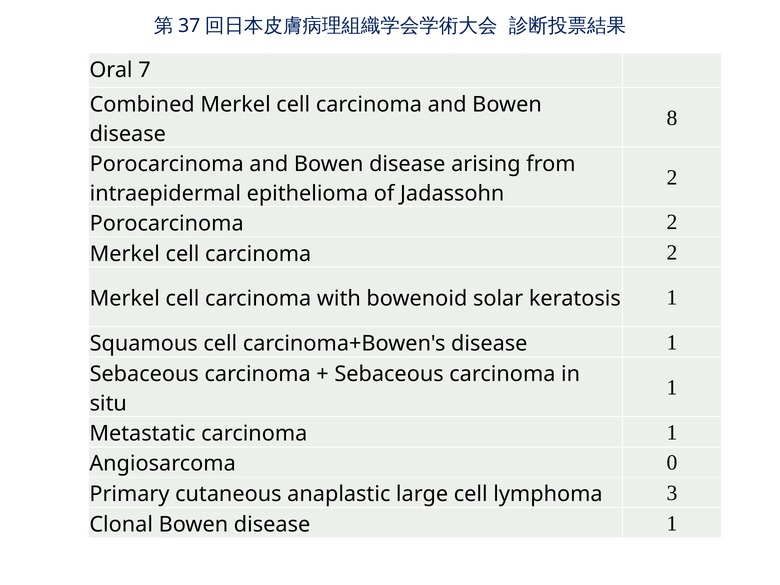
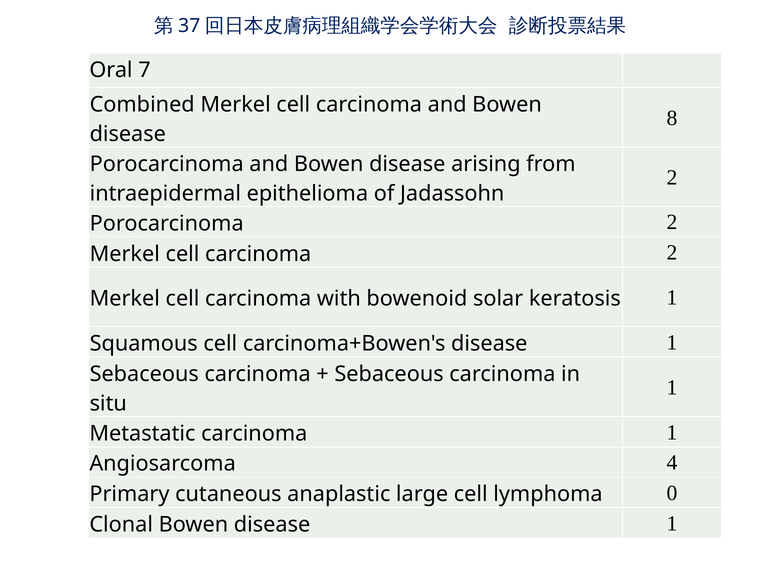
0: 0 -> 4 (672, 463)
3: 3 -> 0 (672, 493)
